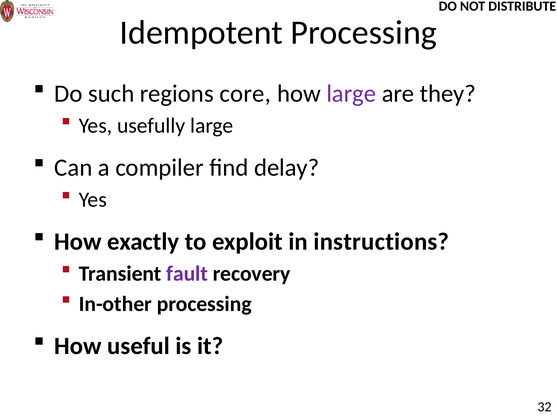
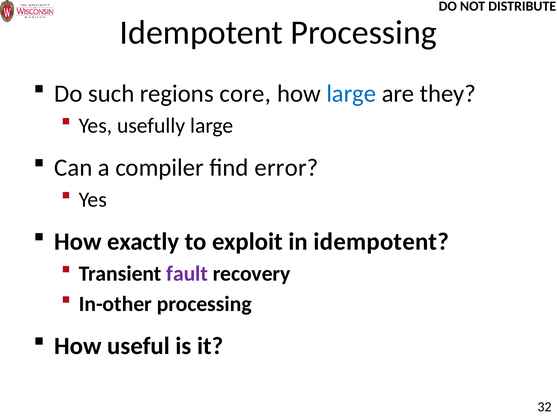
large colour: purple -> blue (351, 94)
delay: delay -> error (287, 168)
in instructions: instructions -> idempotent (381, 242)
